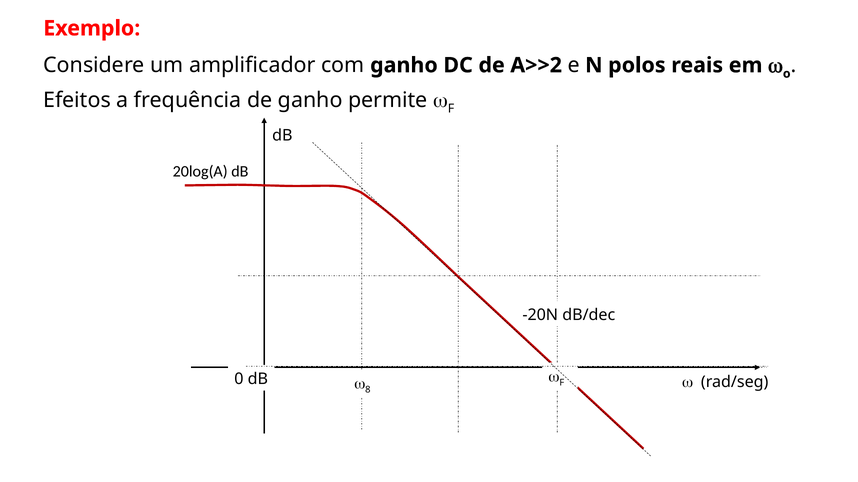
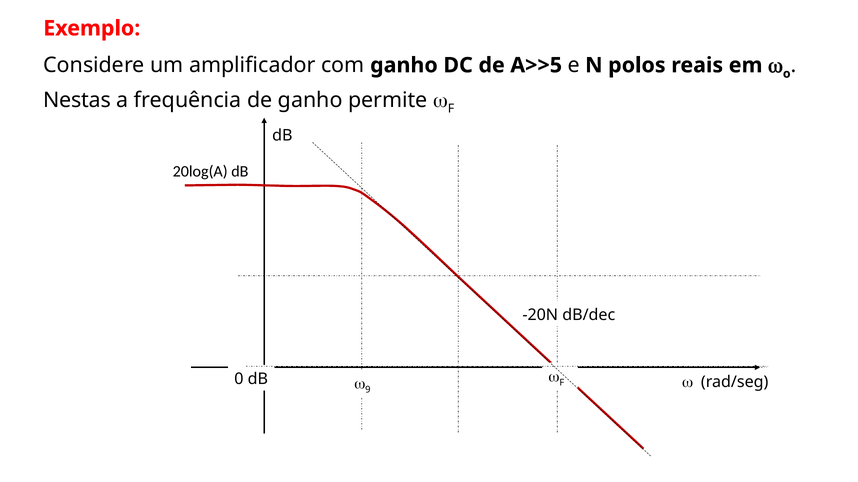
A>>2: A>>2 -> A>>5 (536, 65)
Efeitos: Efeitos -> Nestas (77, 100)
8: 8 -> 9 (368, 390)
